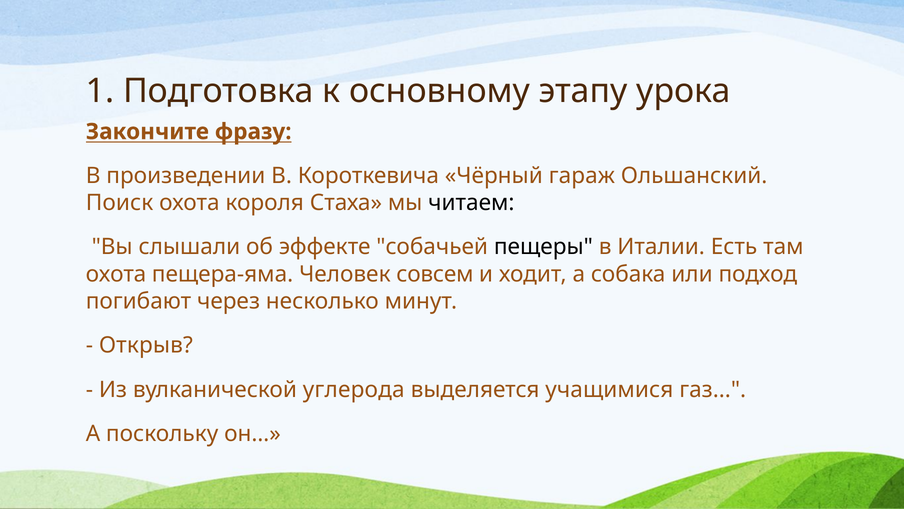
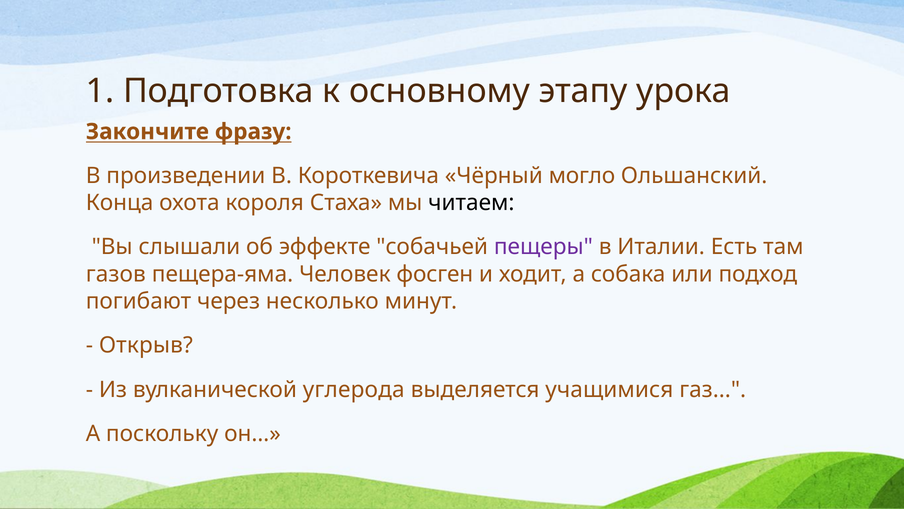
гараж: гараж -> могло (582, 176)
Поиск: Поиск -> Конца (120, 203)
пещеры colour: black -> purple (543, 247)
охота: охота -> газов (116, 274)
совсем: совсем -> фосген (435, 274)
